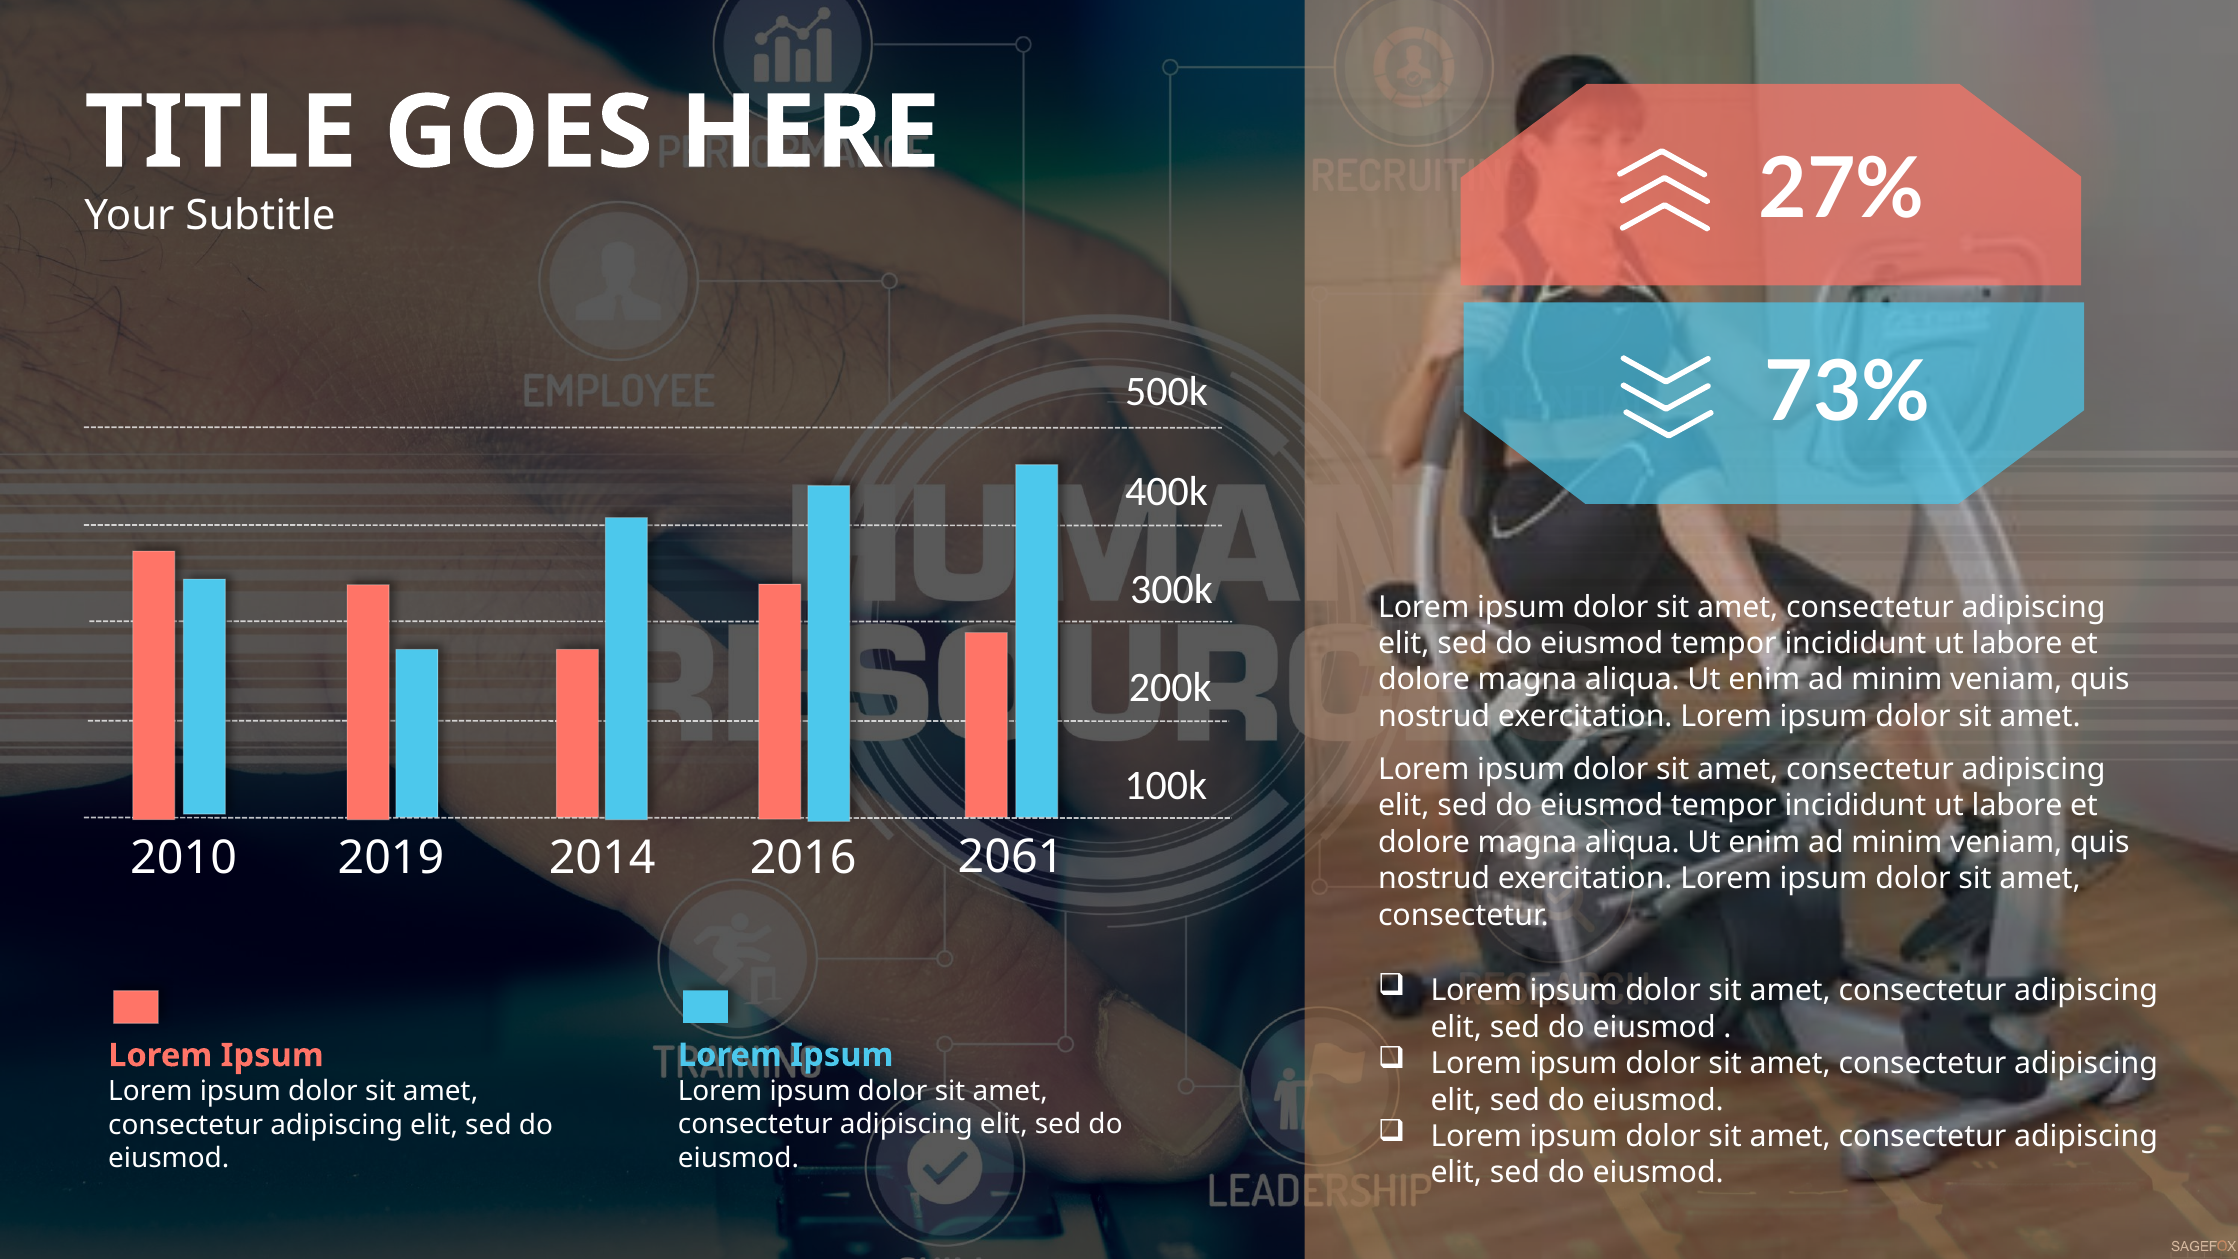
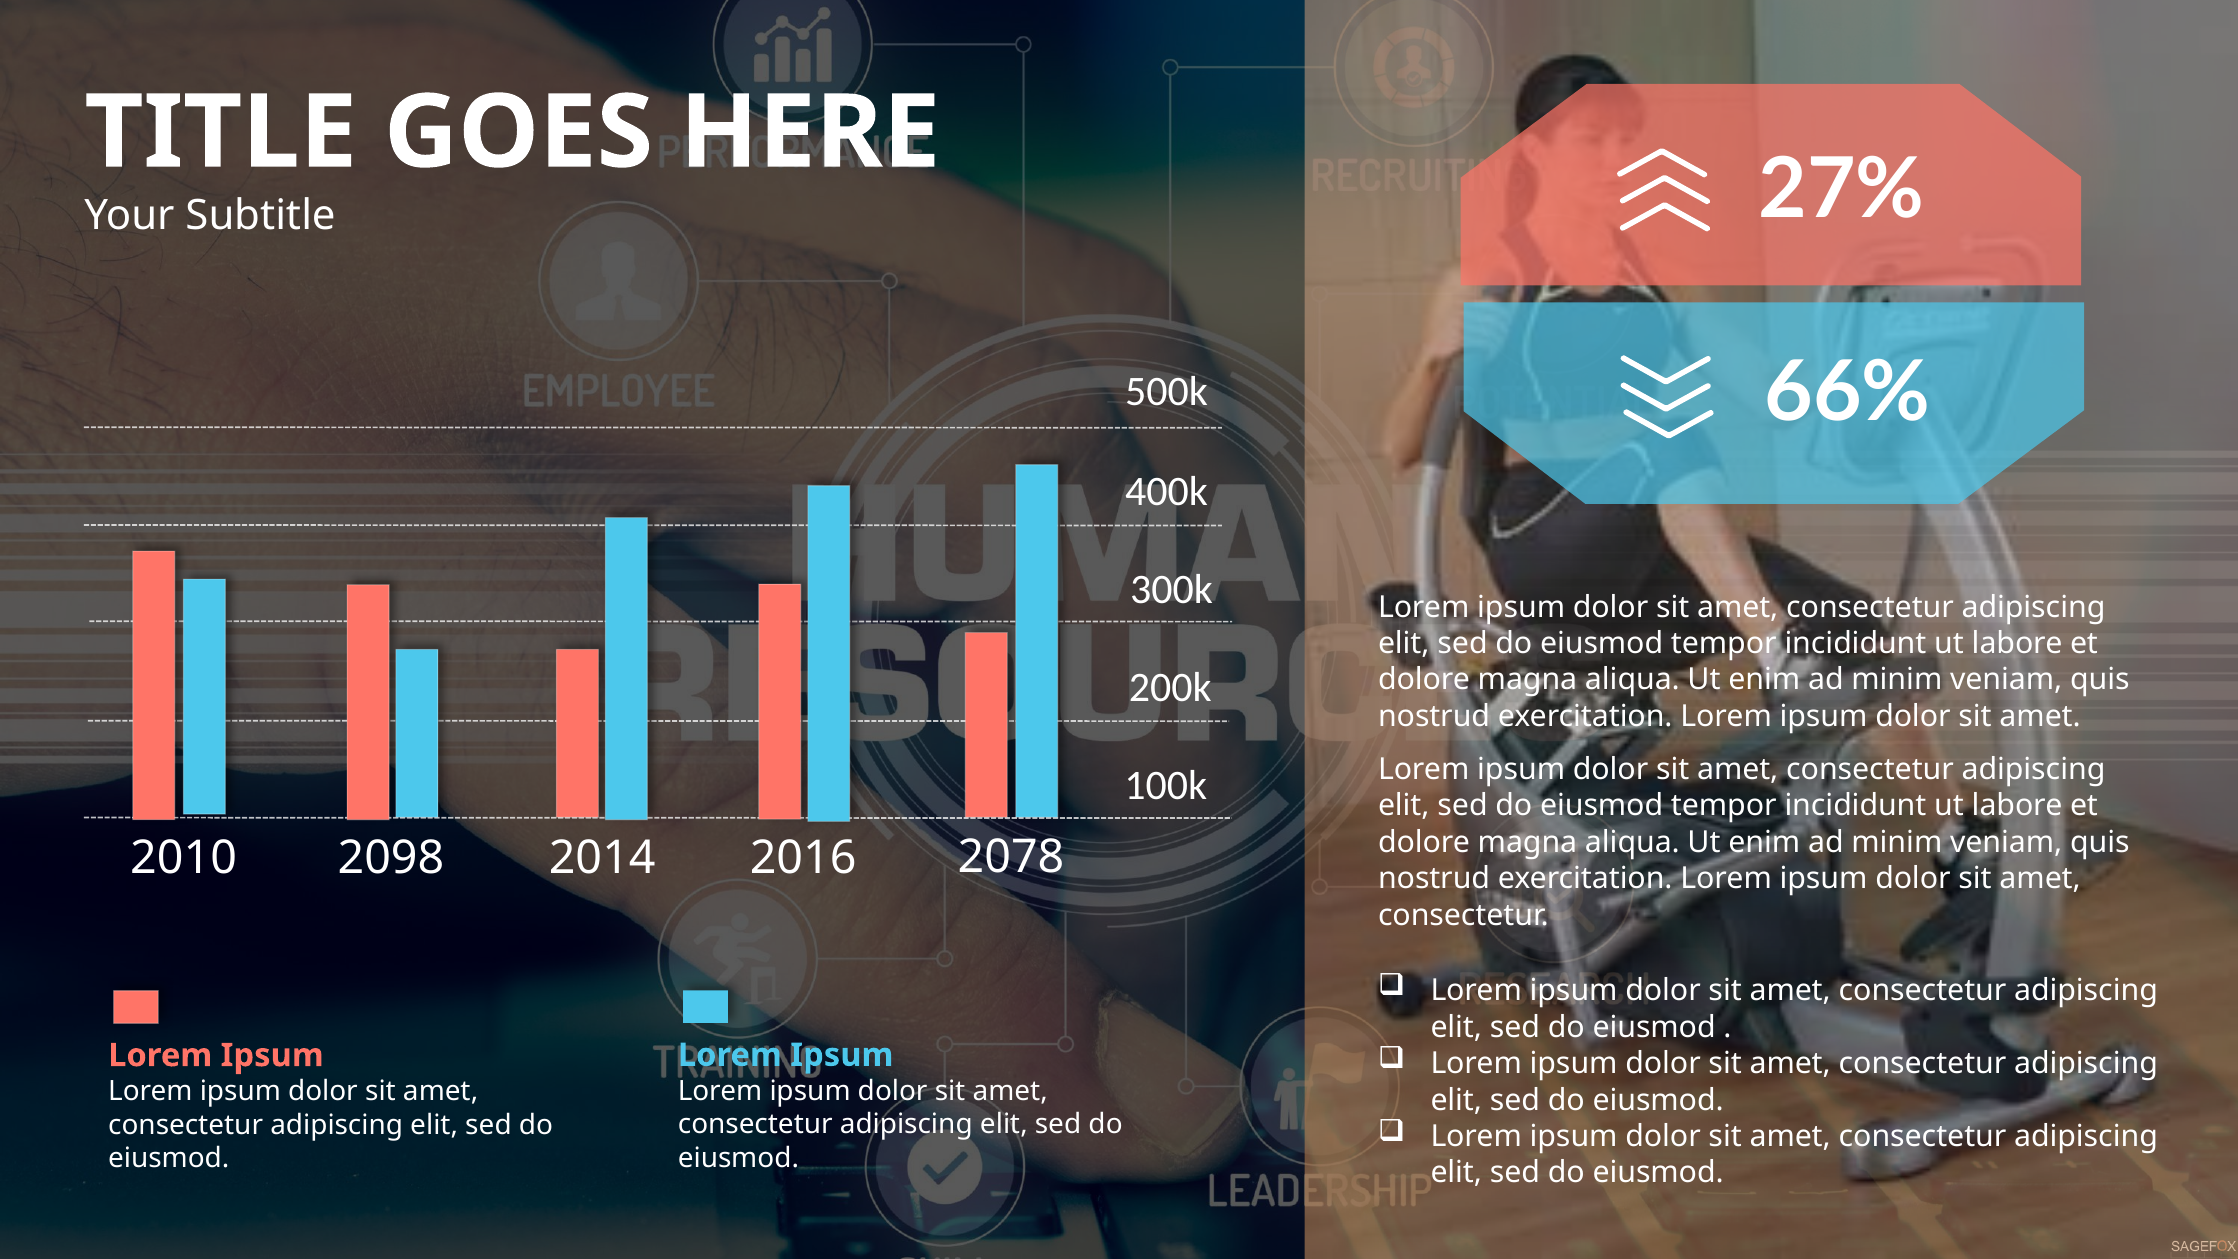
73%: 73% -> 66% (1848, 393)
2019: 2019 -> 2098 (391, 858)
2061: 2061 -> 2078 (1011, 857)
